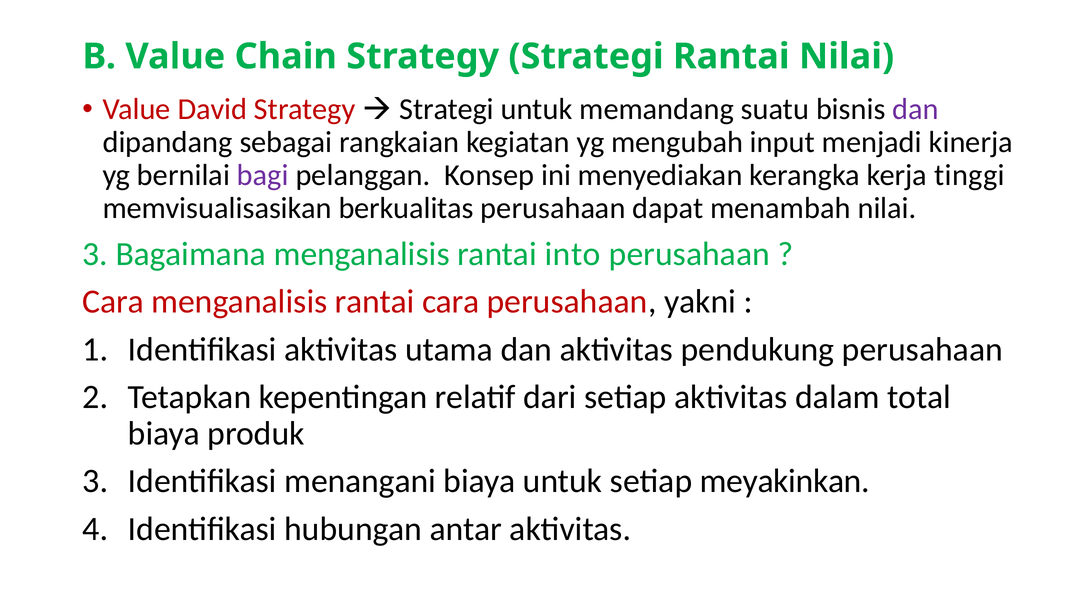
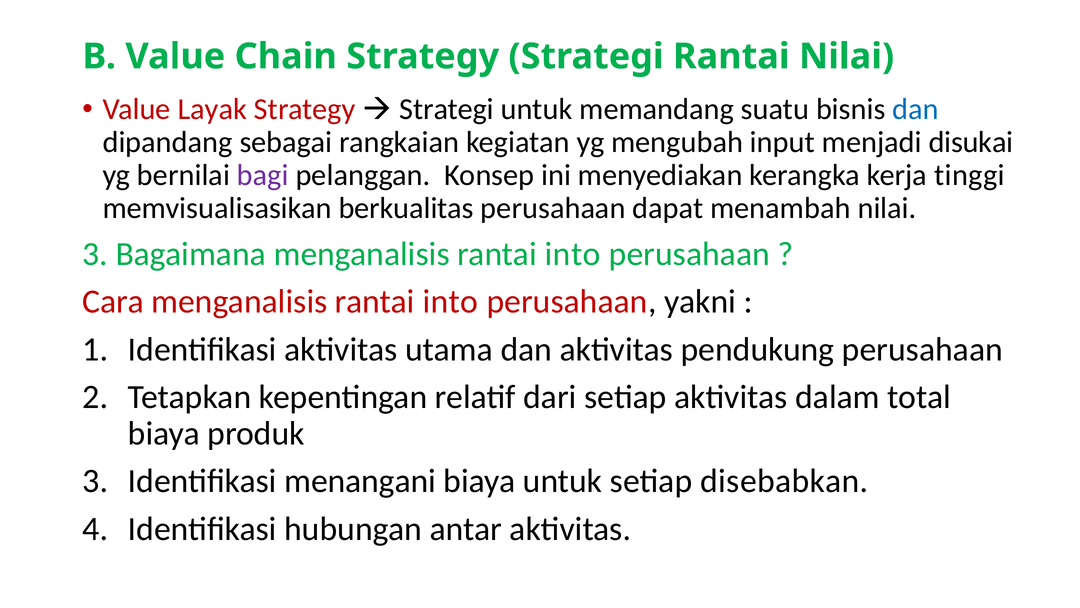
David: David -> Layak (212, 109)
dan colour: purple -> blue (916, 109)
kinerja: kinerja -> disukai (971, 142)
Cara menganalisis rantai cara: cara -> into (450, 301)
meyakinkan: meyakinkan -> disebabkan (784, 481)
